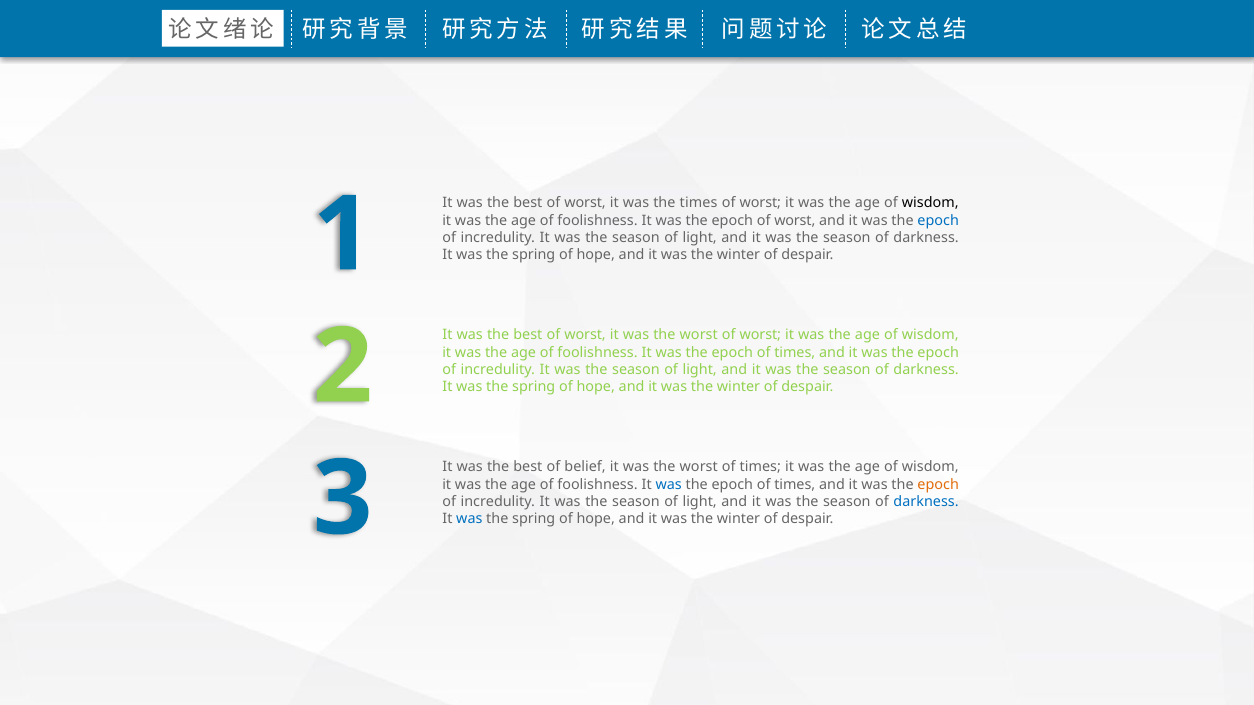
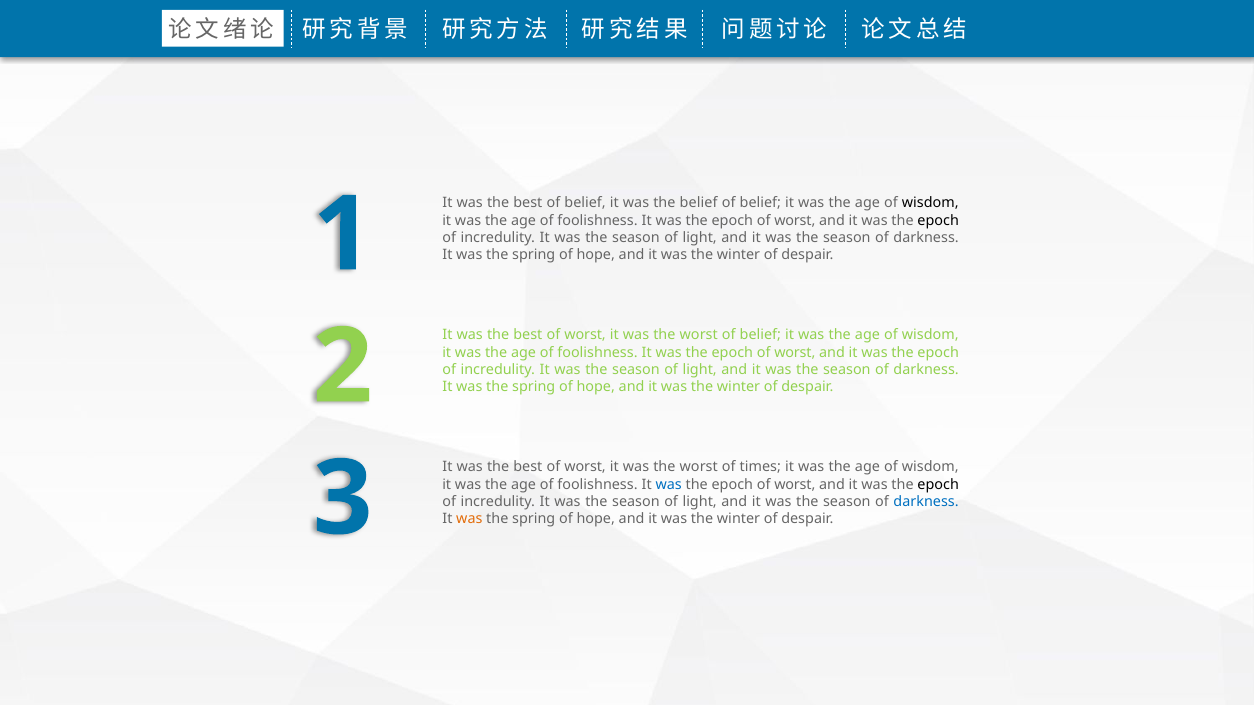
worst: worst -> belief (585, 203)
the times: times -> belief (699, 203)
worst: worst -> belief (760, 203)
epoch colour: blue -> black (938, 220)
worst of worst: worst -> belief (760, 335)
times: times -> worst (795, 353)
belief: belief -> worst (585, 467)
times: times -> worst (795, 485)
epoch colour: orange -> black (938, 485)
was colour: blue -> orange (469, 519)
